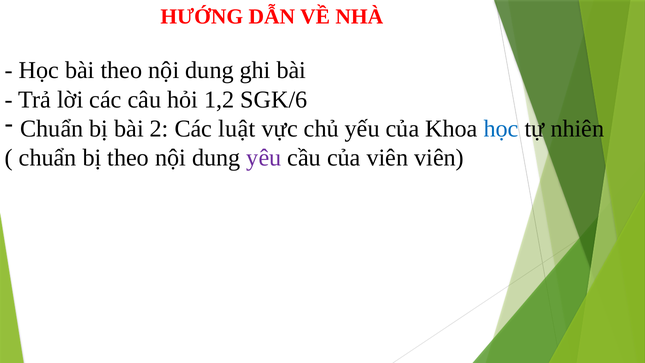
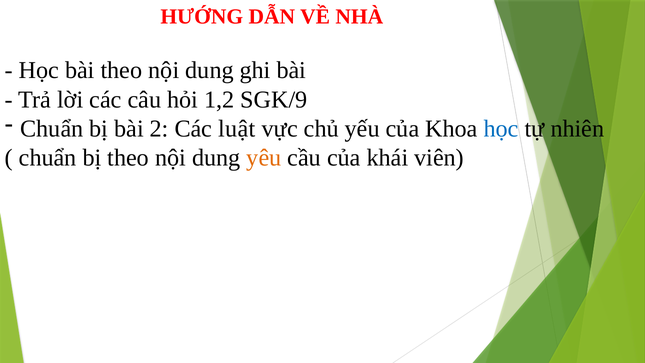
SGK/6: SGK/6 -> SGK/9 (274, 99)
yêu colour: purple -> orange (264, 158)
của viên: viên -> khái (387, 158)
